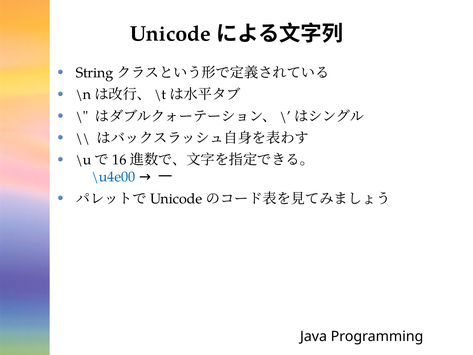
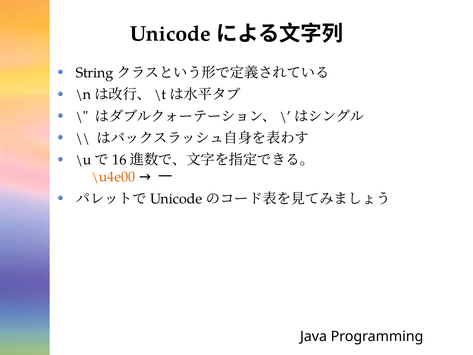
\u4e00 colour: blue -> orange (114, 177)
